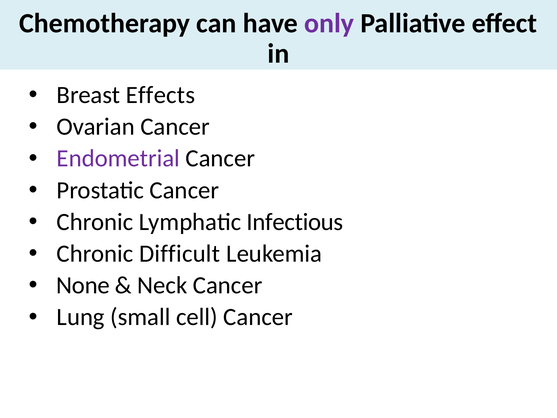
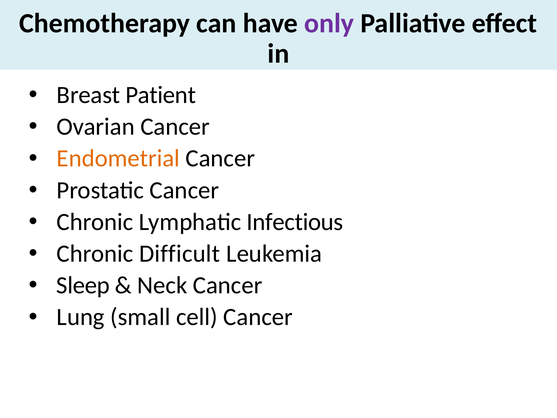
Effects: Effects -> Patient (161, 95)
Endometrial colour: purple -> orange (118, 158)
None: None -> Sleep (83, 285)
